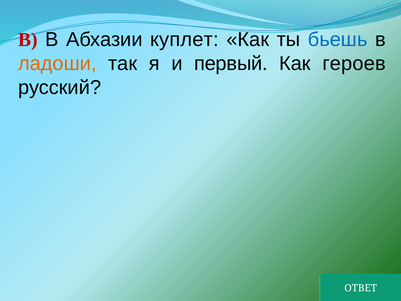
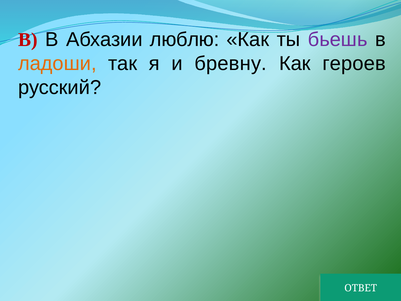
куплет: куплет -> люблю (185, 39)
бьешь colour: blue -> purple (338, 39)
первый: первый -> бревну (231, 64)
